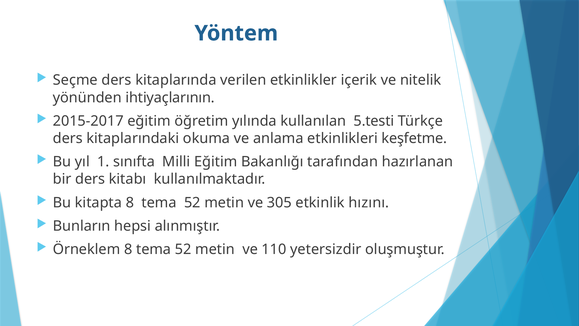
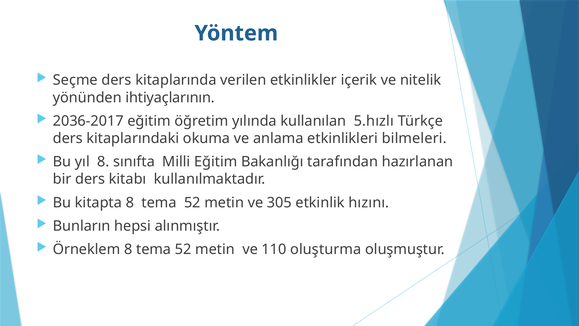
2015-2017: 2015-2017 -> 2036-2017 (88, 121)
5.testi: 5.testi -> 5.hızlı (374, 121)
keşfetme: keşfetme -> bilmeleri (414, 138)
yıl 1: 1 -> 8 (103, 162)
yetersizdir: yetersizdir -> oluşturma (326, 249)
